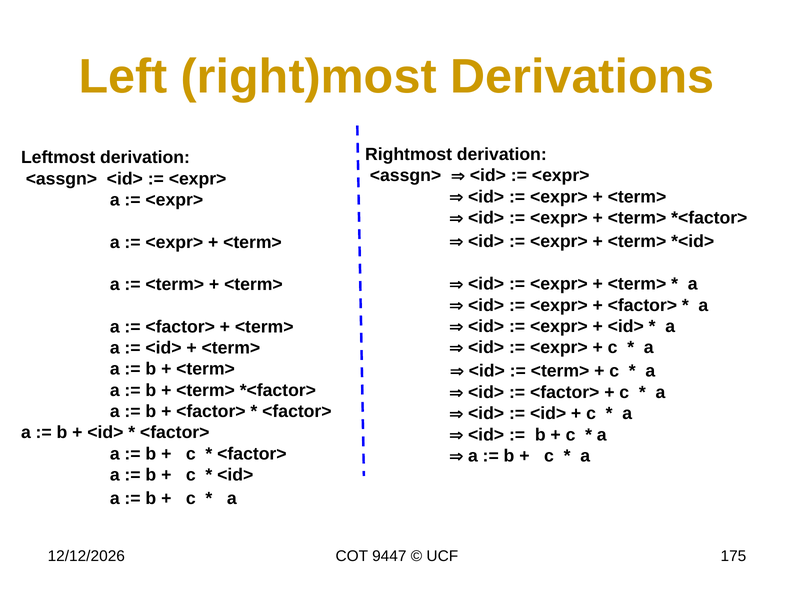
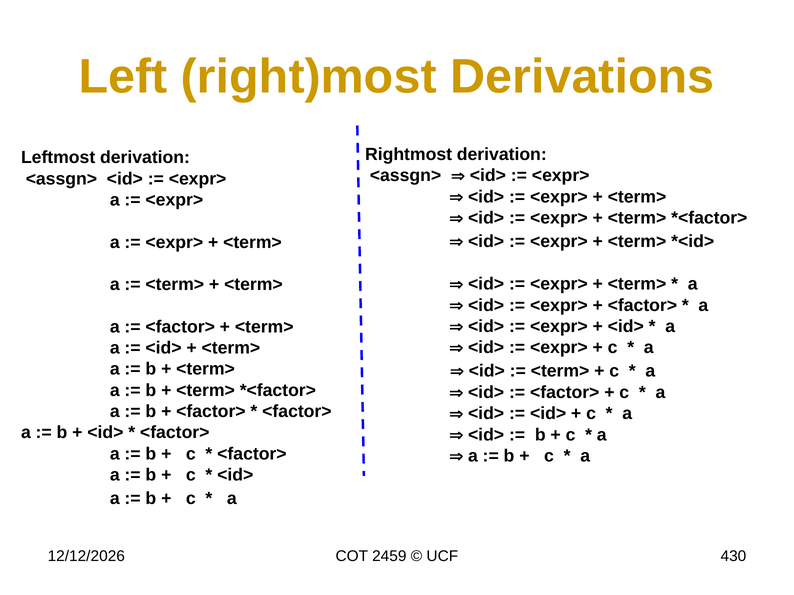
9447: 9447 -> 2459 (389, 557)
175: 175 -> 430 (733, 557)
